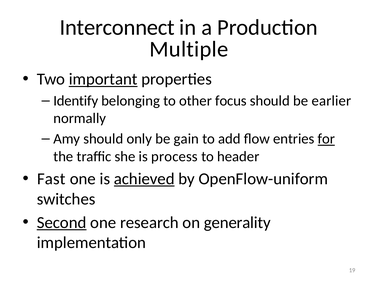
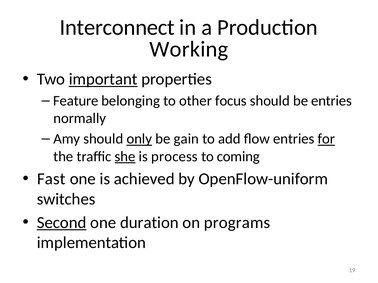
Multiple: Multiple -> Working (189, 49)
Identify: Identify -> Feature (76, 101)
be earlier: earlier -> entries (332, 101)
only underline: none -> present (139, 139)
she underline: none -> present (125, 157)
header: header -> coming (238, 157)
achieved underline: present -> none (144, 179)
research: research -> duration (149, 223)
generality: generality -> programs (237, 223)
